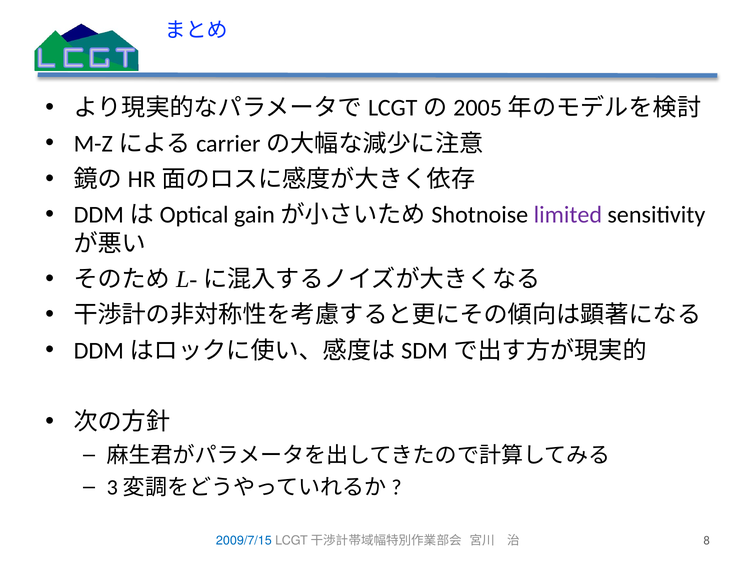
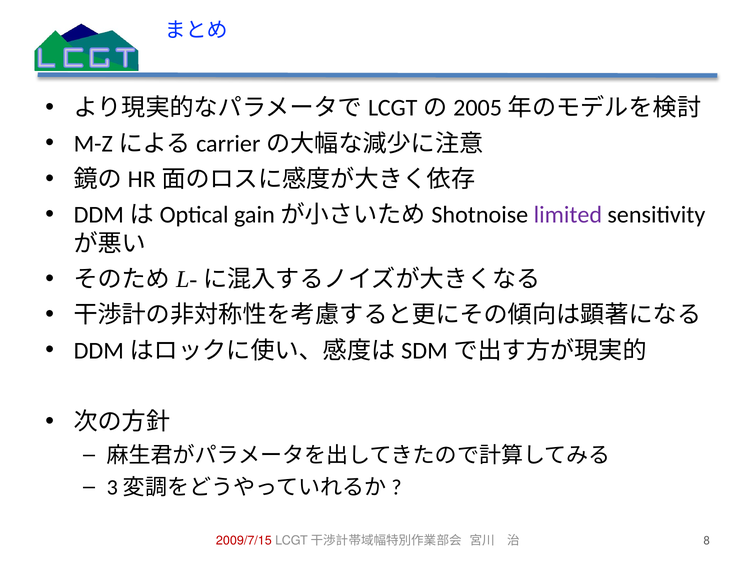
2009/7/15 colour: blue -> red (244, 541)
